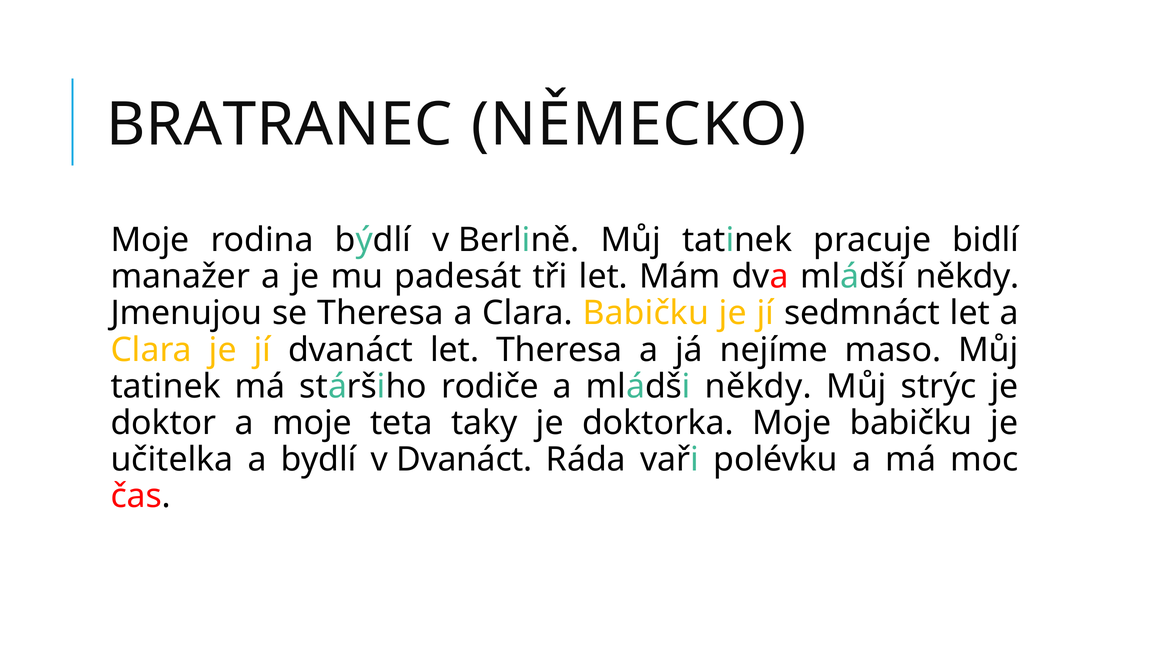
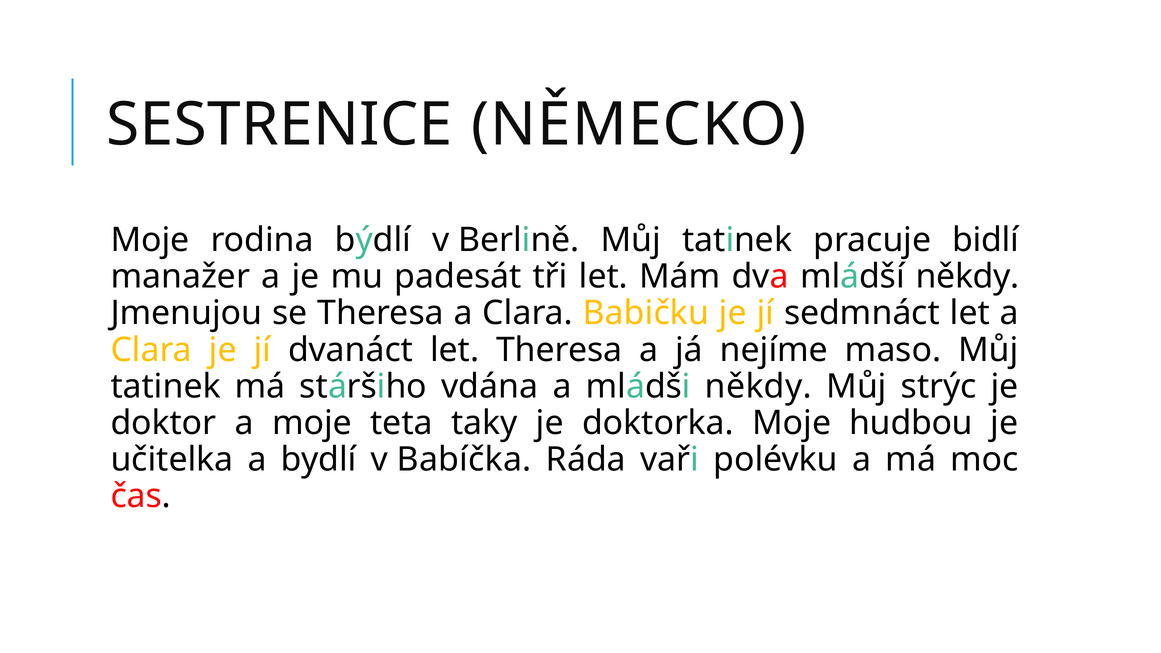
BRATRANEC: BRATRANEC -> SESTRENICE (279, 125)
rodiče: rodiče -> vdána (490, 386)
Moje babičku: babičku -> hudbou (911, 423)
v Dvanáct: Dvanáct -> Babíčka (464, 460)
